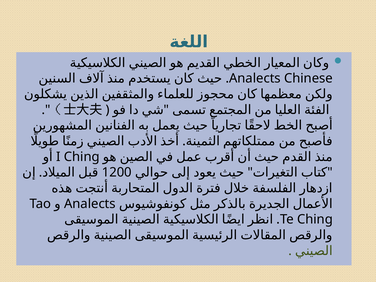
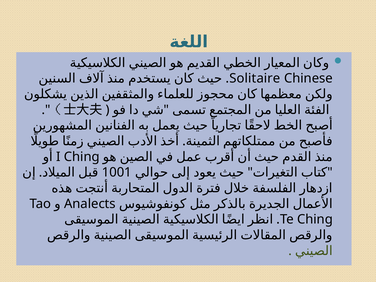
Analects: Analects -> Solitaire (255, 78)
1200: 1200 -> 1001 (117, 172)
